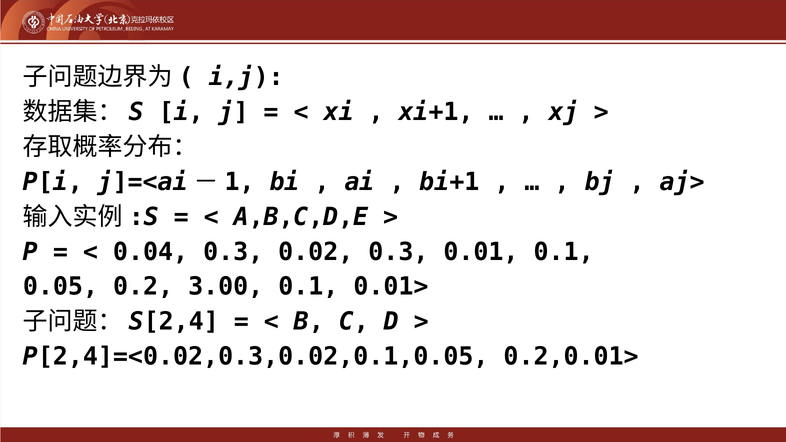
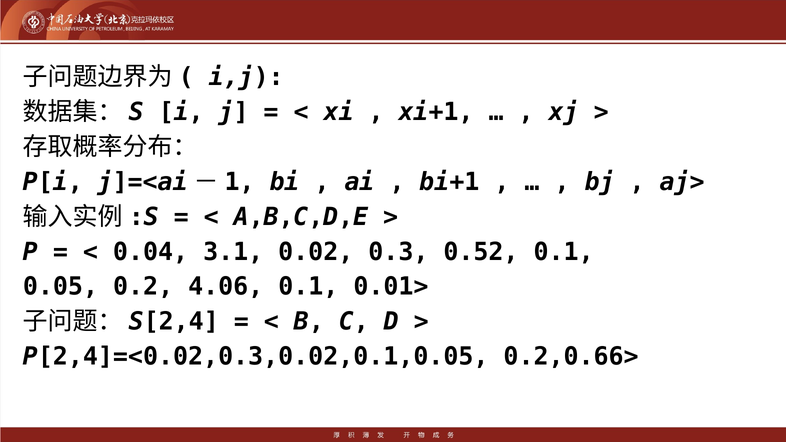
0.04 0.3: 0.3 -> 3.1 (233, 252)
0.01: 0.01 -> 0.52 (481, 252)
3.00: 3.00 -> 4.06 (226, 287)
0.2,0.01>: 0.2,0.01> -> 0.2,0.66> (571, 357)
